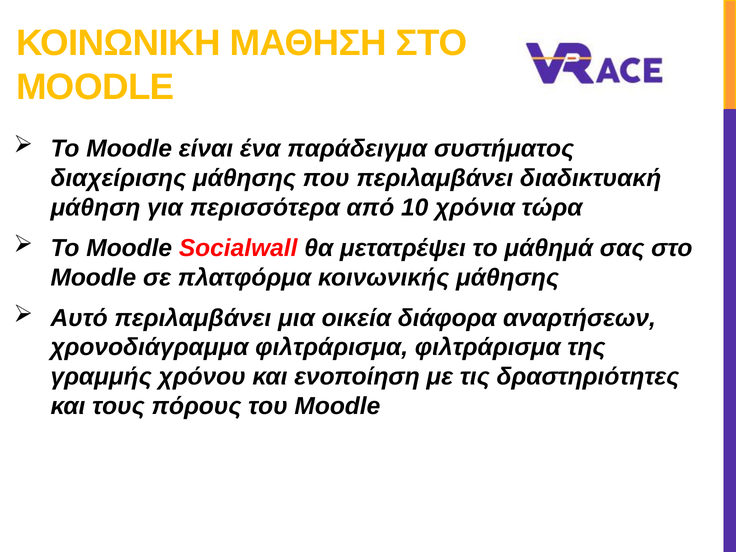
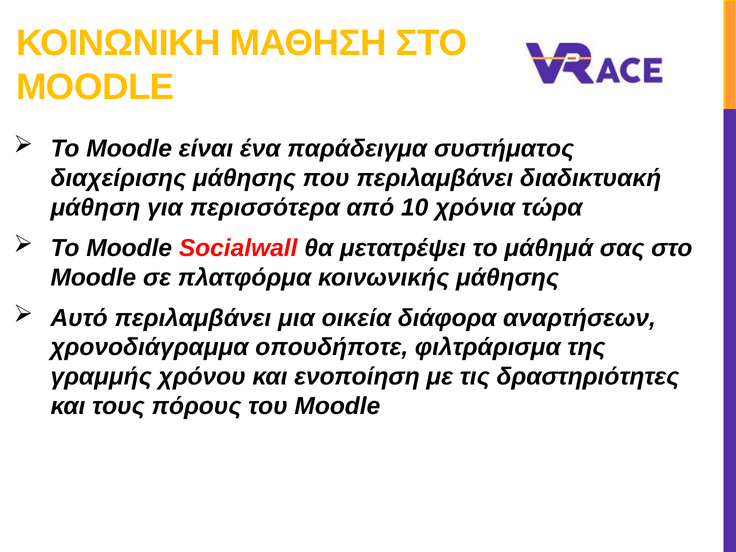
χρονοδιάγραμμα φιλτράρισμα: φιλτράρισμα -> οπουδήποτε (332, 347)
